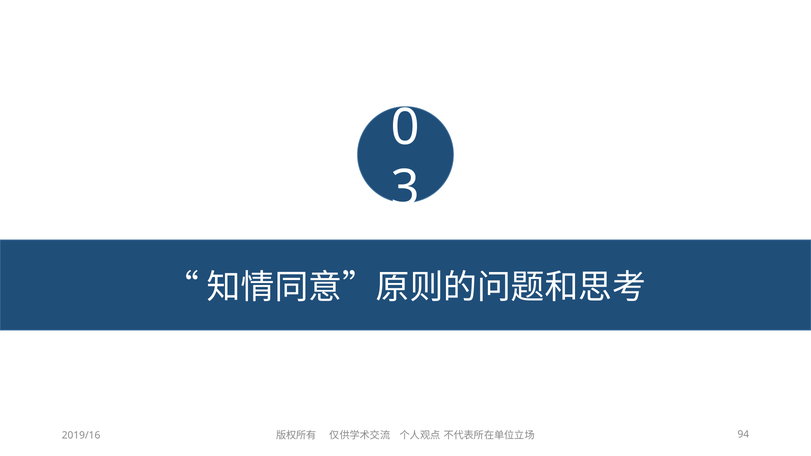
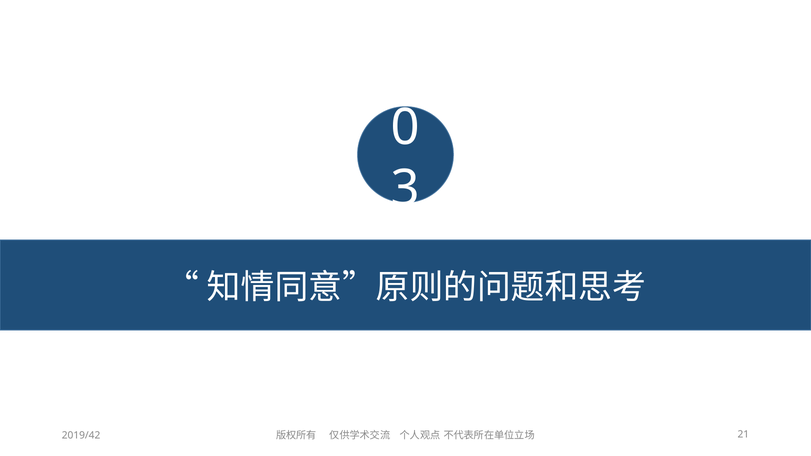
94: 94 -> 21 (743, 435)
2019/16: 2019/16 -> 2019/42 (81, 436)
